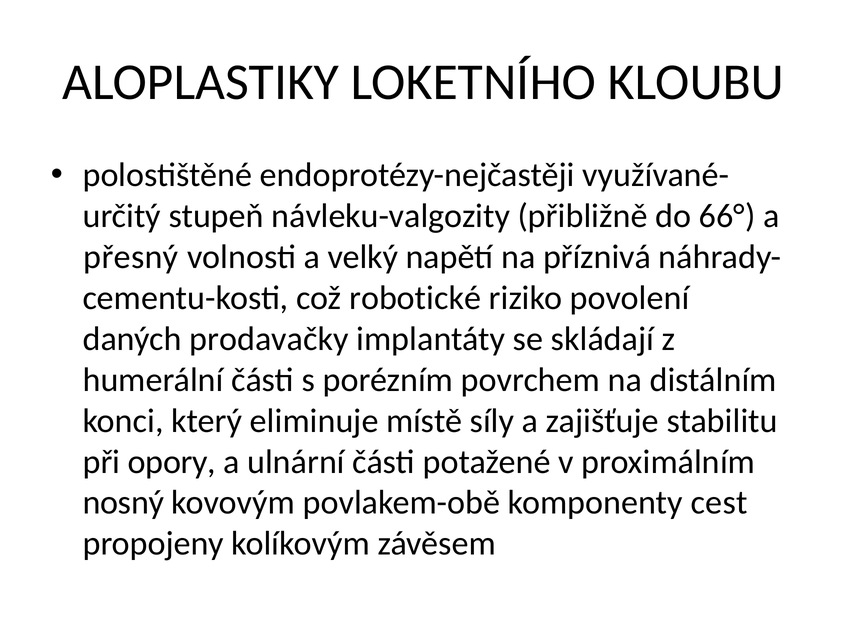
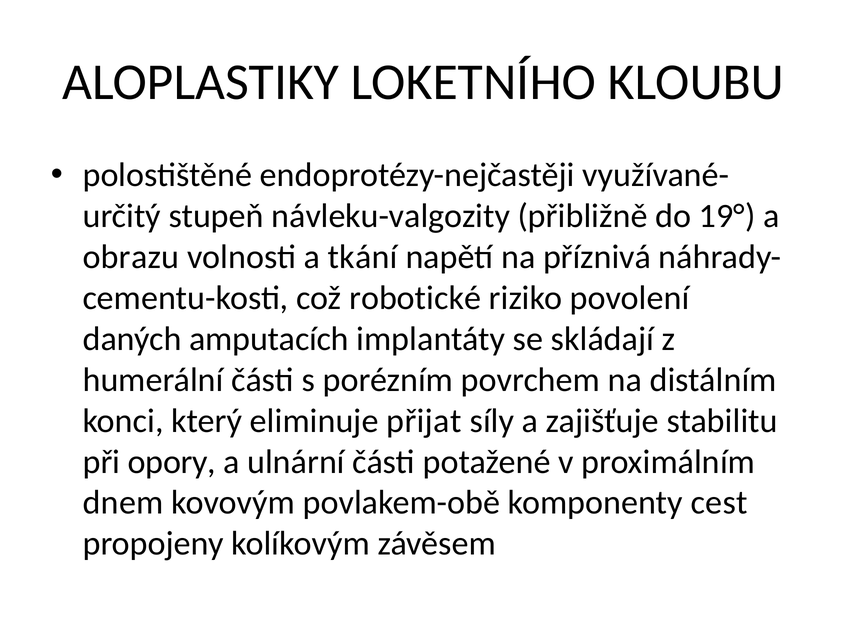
66°: 66° -> 19° (727, 216)
přesný: přesný -> obrazu (131, 257)
velký: velký -> tkání (363, 257)
prodavačky: prodavačky -> amputacích (269, 339)
místě: místě -> přijat (424, 421)
nosný: nosný -> dnem (123, 503)
